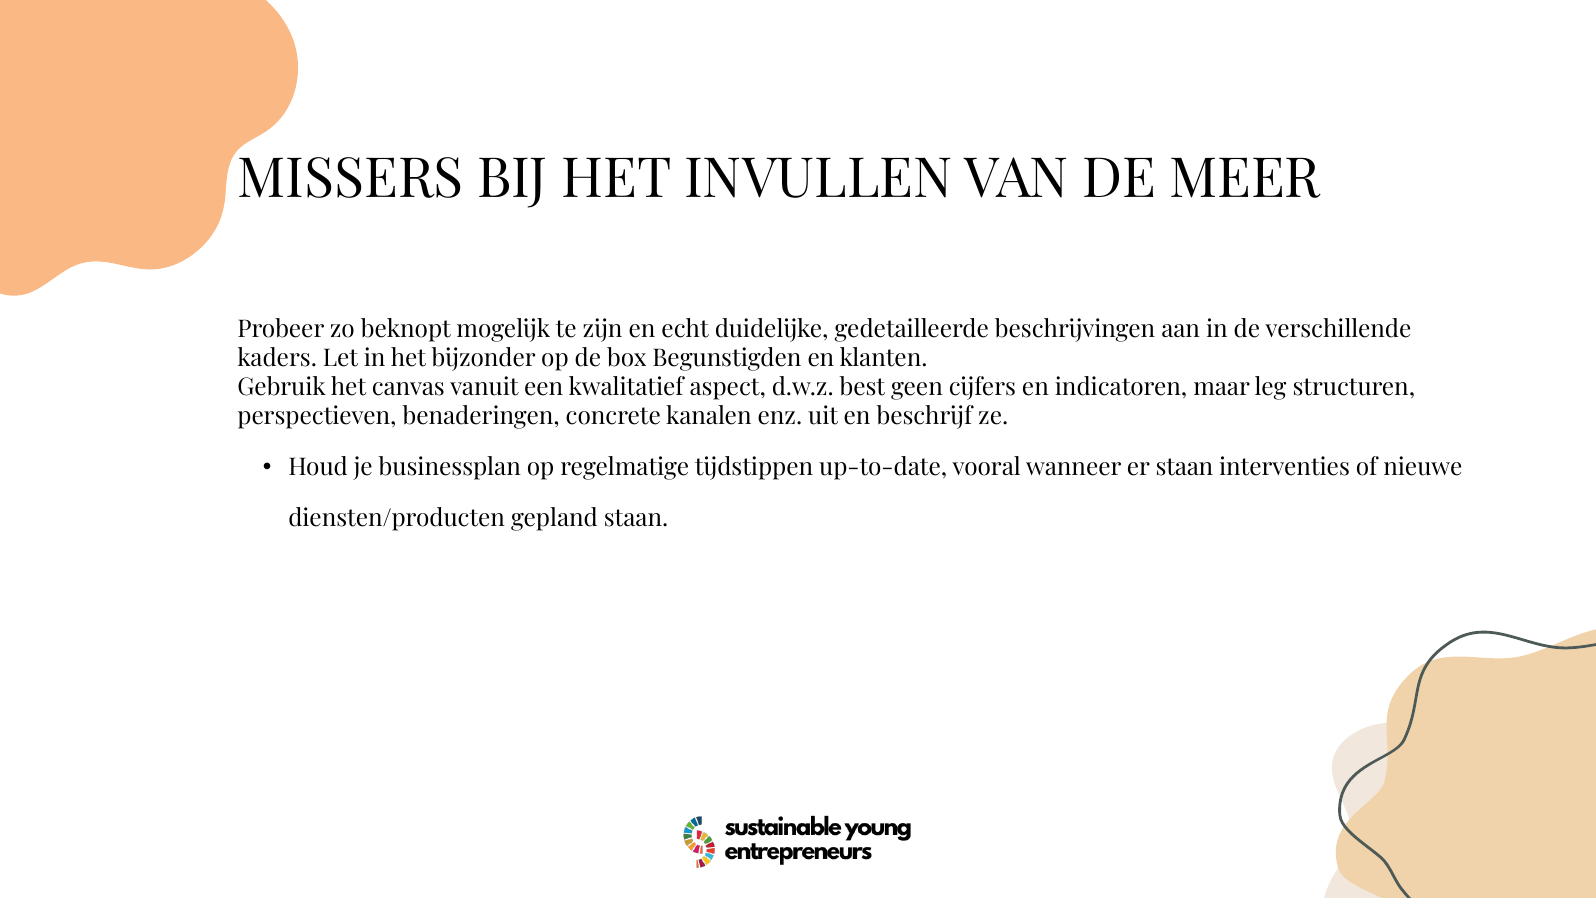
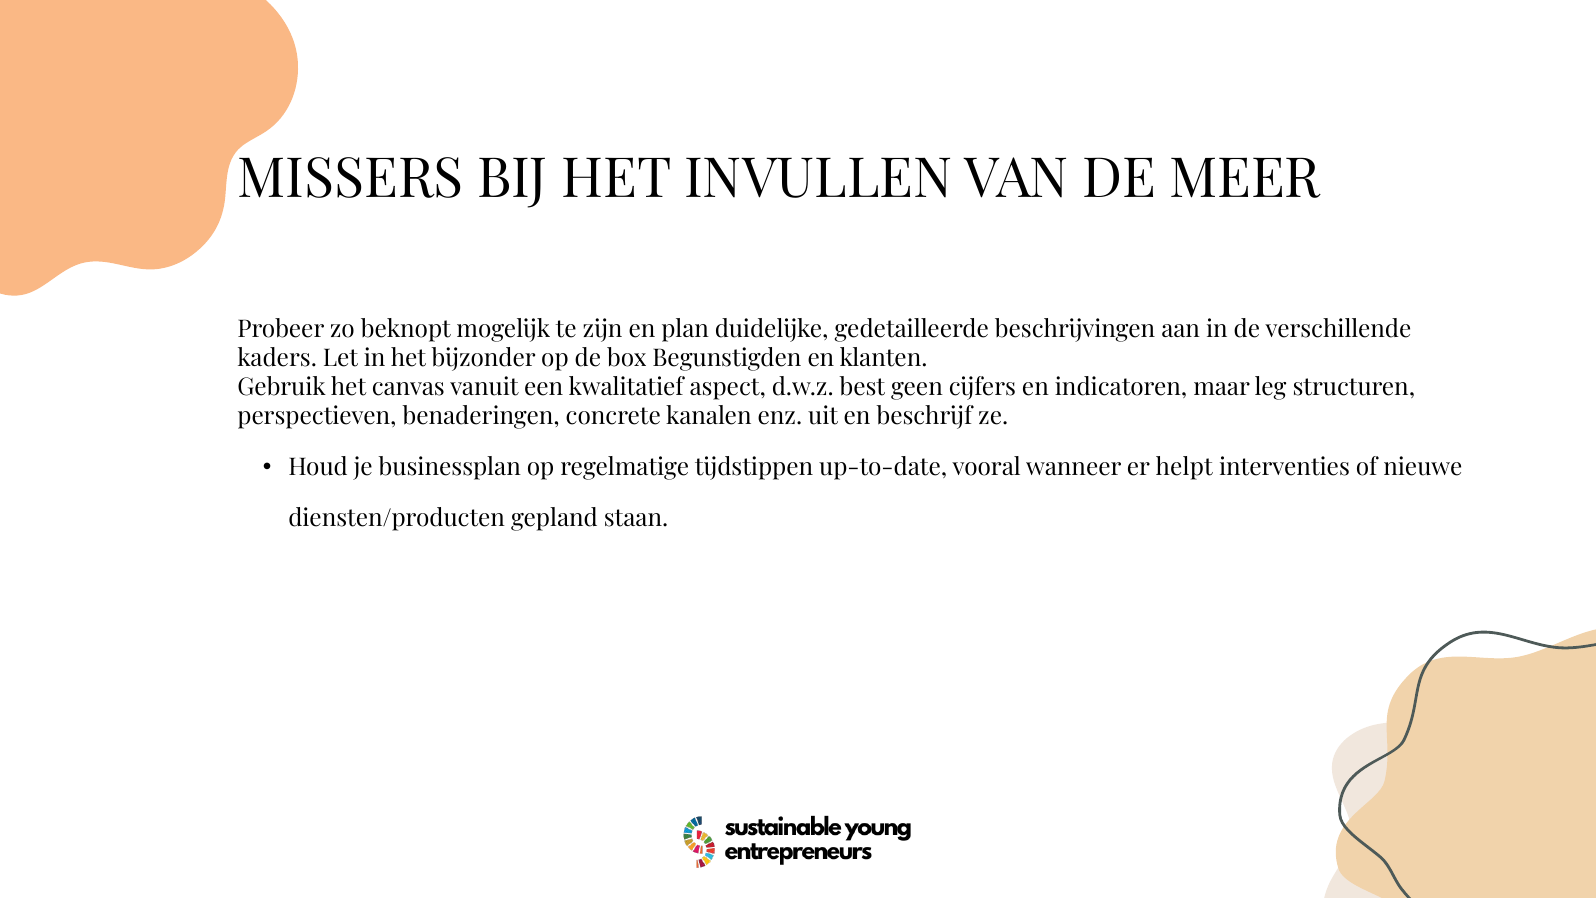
echt: echt -> plan (685, 329)
er staan: staan -> helpt (1184, 468)
